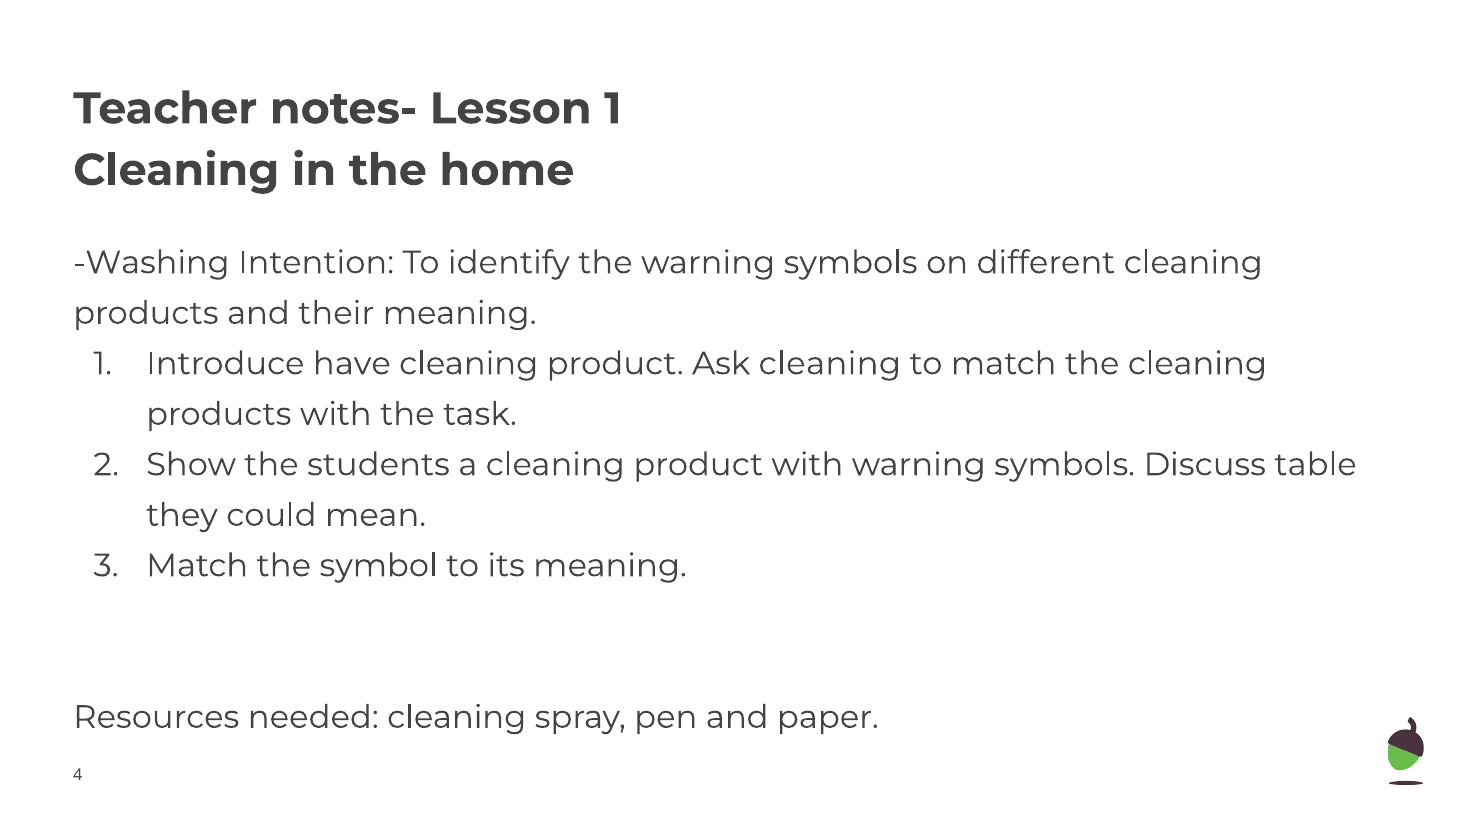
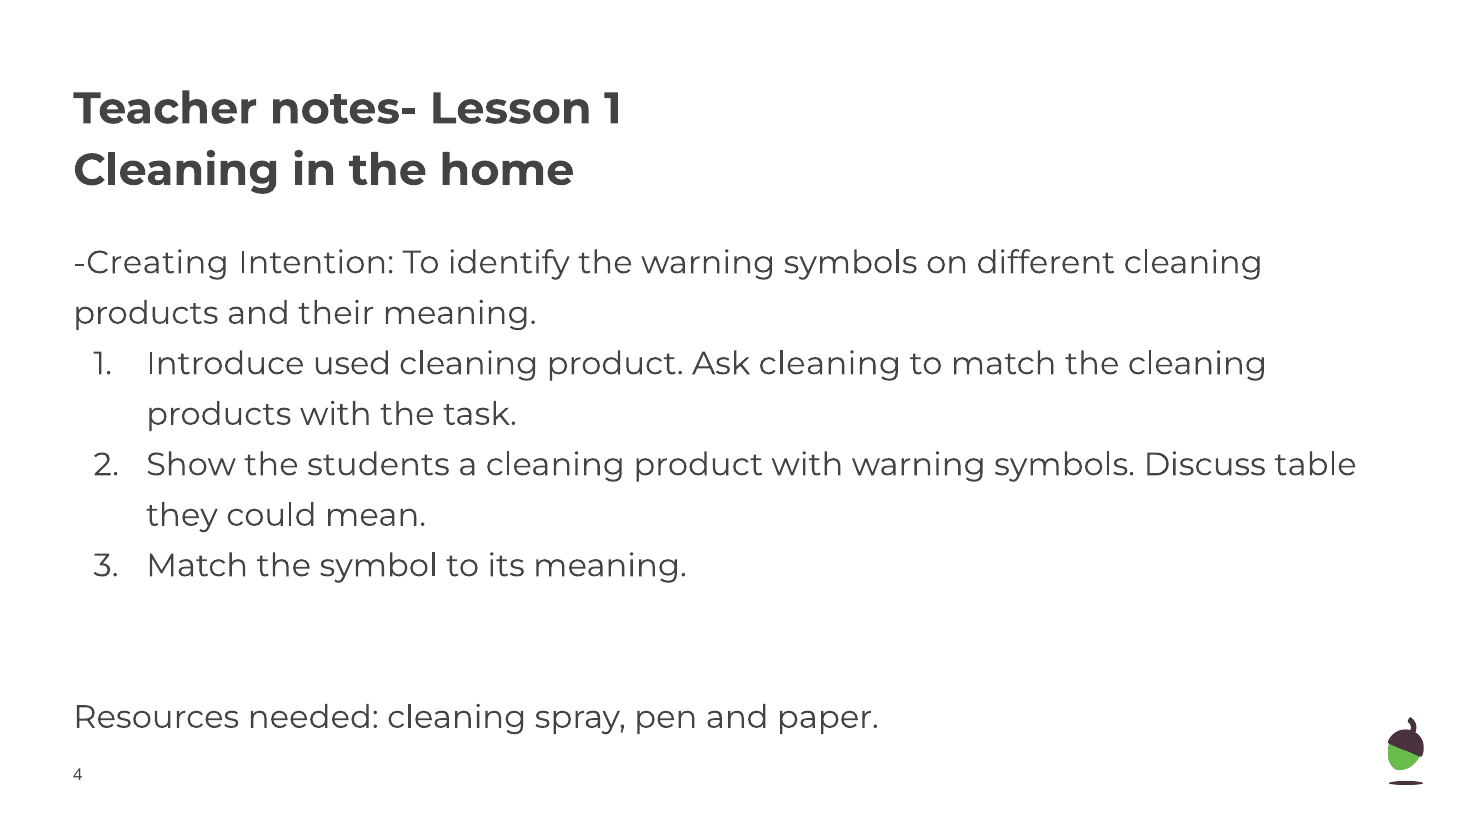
Washing: Washing -> Creating (151, 263)
have: have -> used (352, 364)
